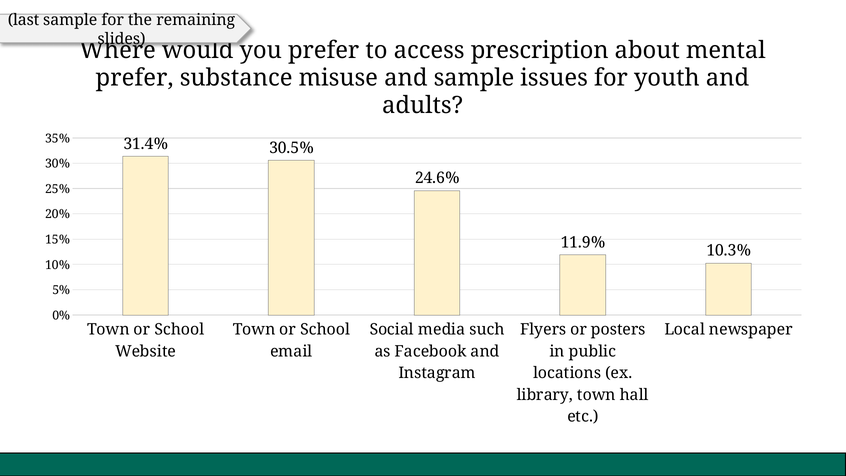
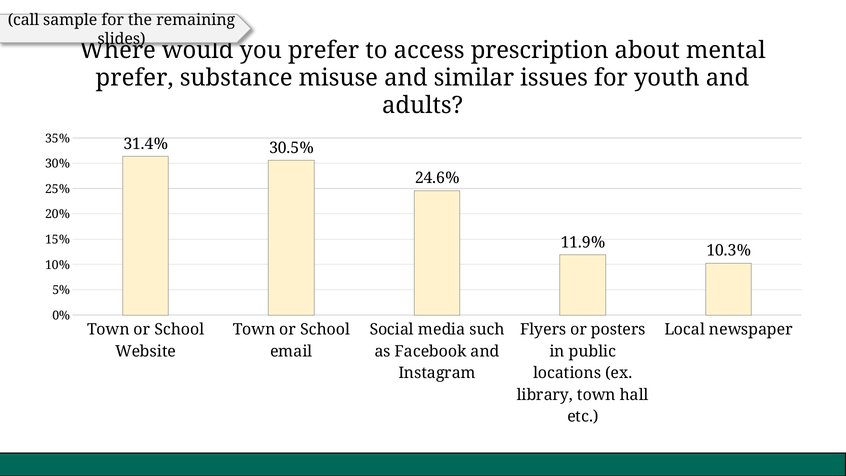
last: last -> call (23, 20)
and sample: sample -> similar (474, 78)
